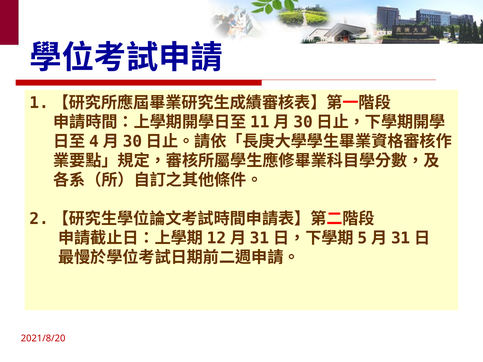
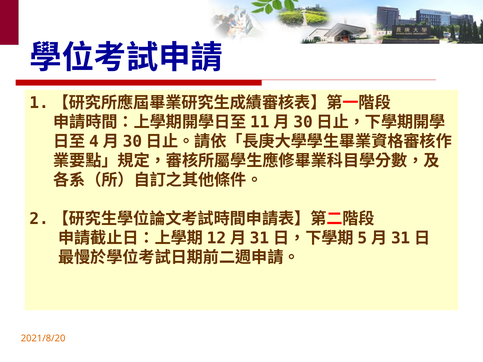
2021/8/20 colour: red -> orange (43, 339)
